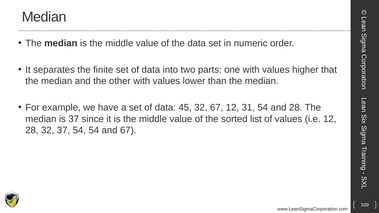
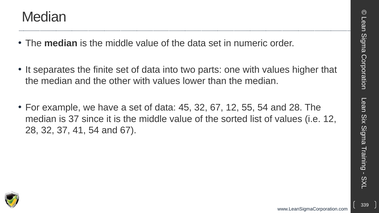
31: 31 -> 55 (248, 108)
37 54: 54 -> 41 (79, 130)
